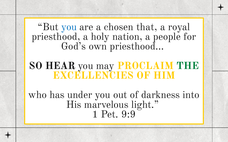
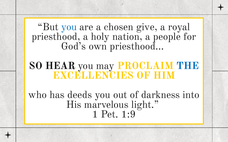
that: that -> give (147, 27)
THE colour: green -> blue (188, 66)
under: under -> deeds (80, 95)
9:9: 9:9 -> 1:9 (128, 115)
